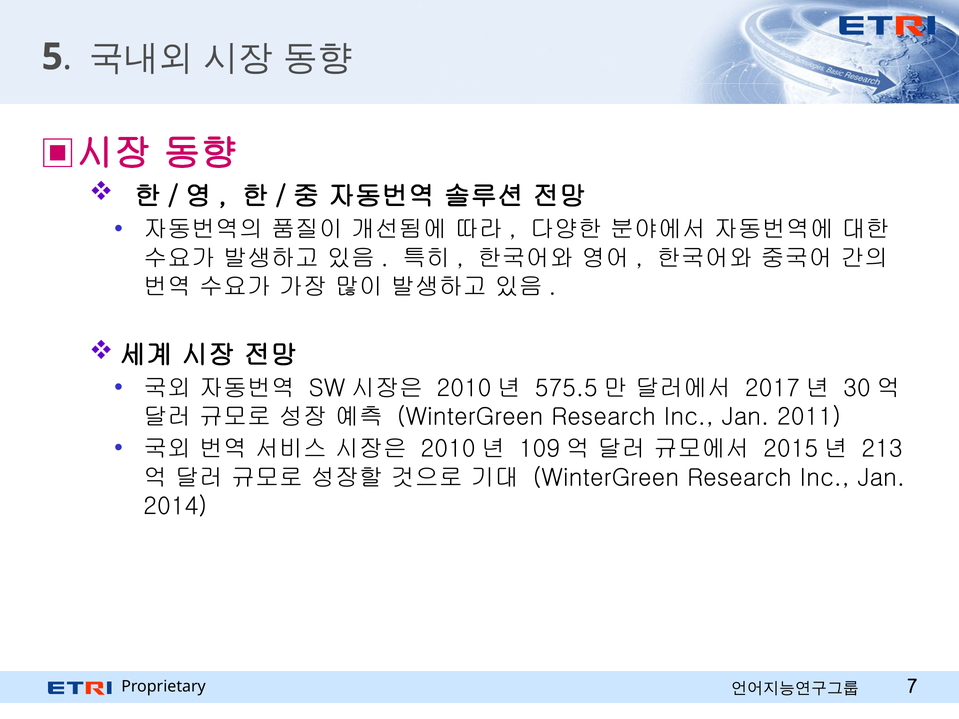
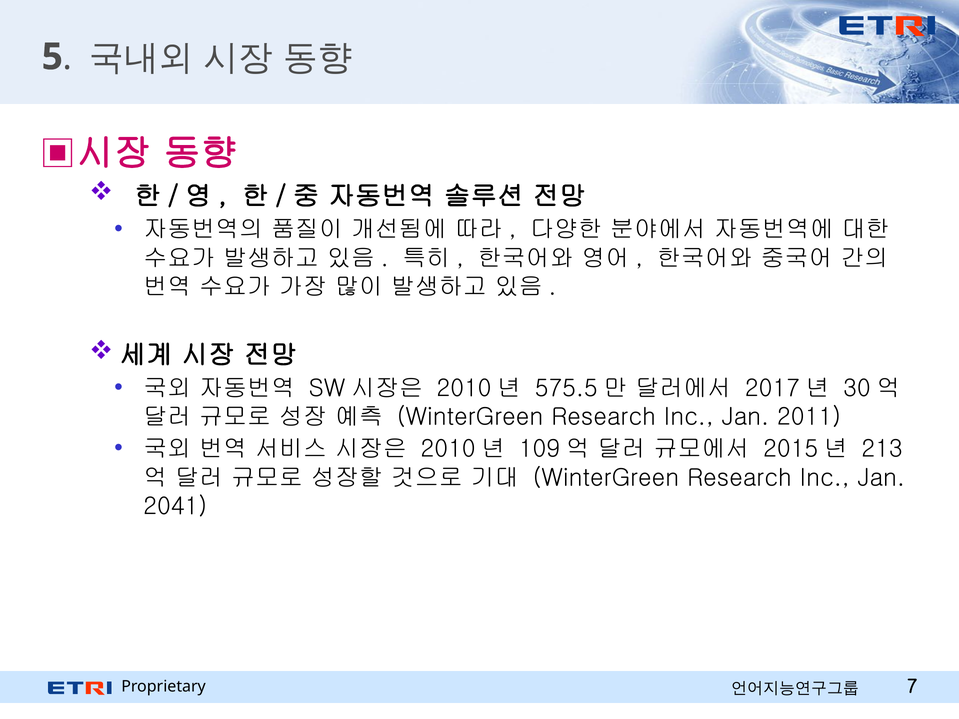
2014: 2014 -> 2041 (175, 507)
